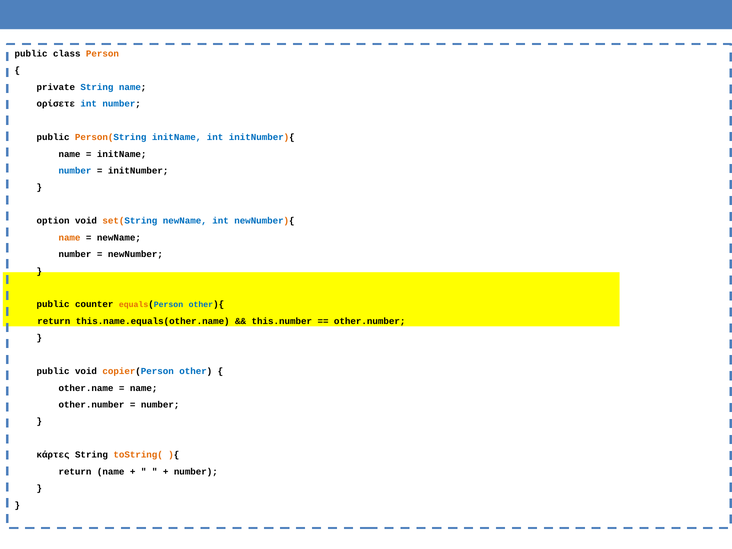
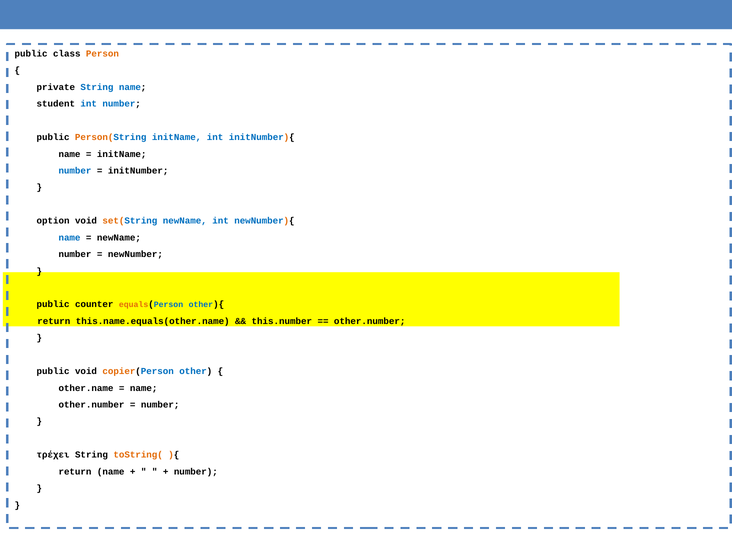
ορίσετε: ορίσετε -> student (56, 104)
name colour: orange -> blue (69, 238)
κάρτες: κάρτες -> τρέχει (53, 455)
